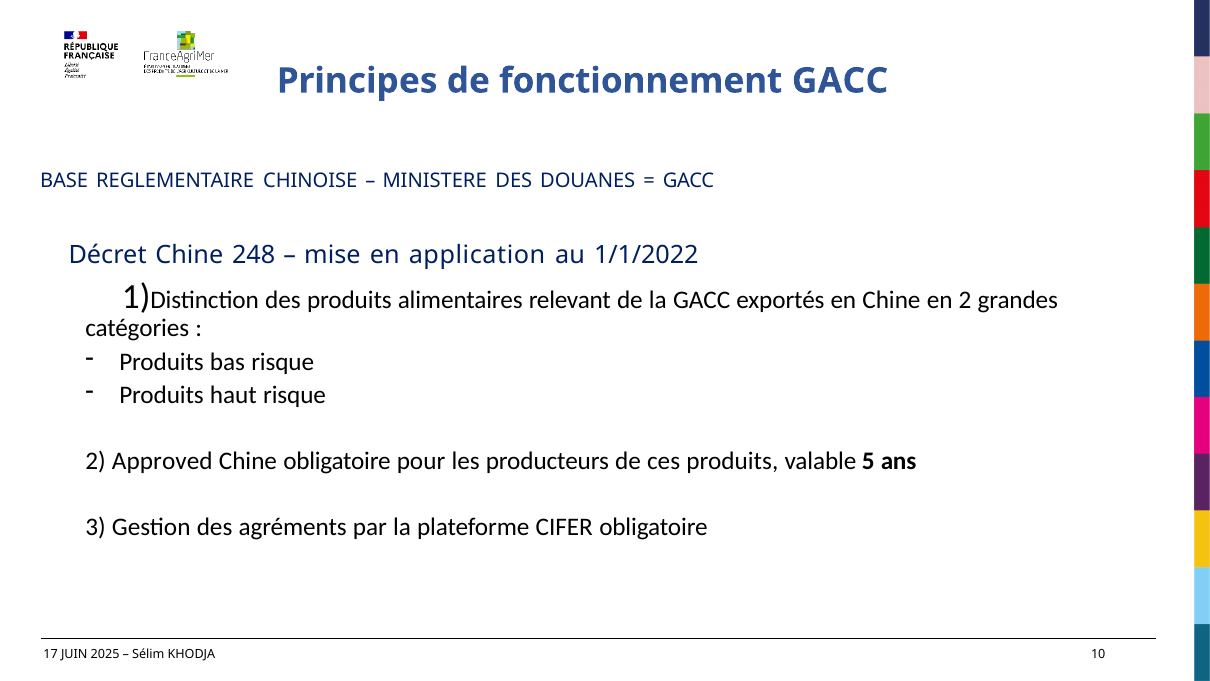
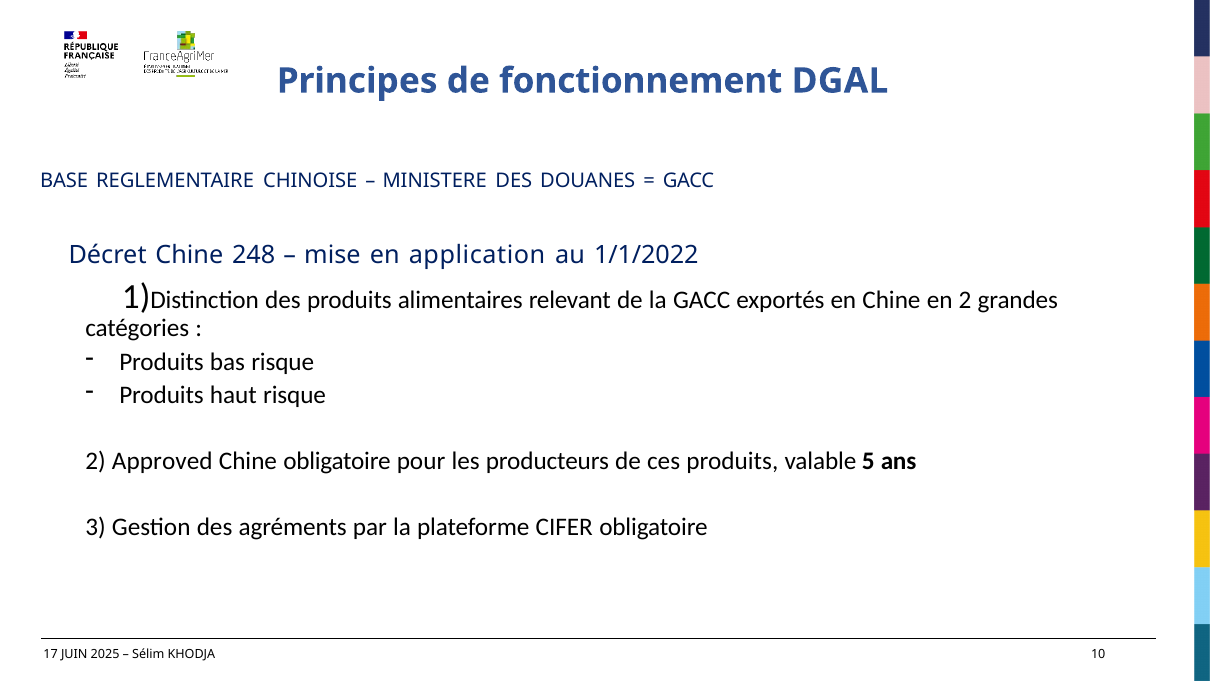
fonctionnement GACC: GACC -> DGAL (840, 81)
